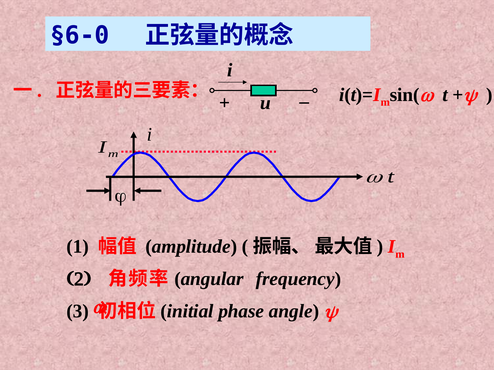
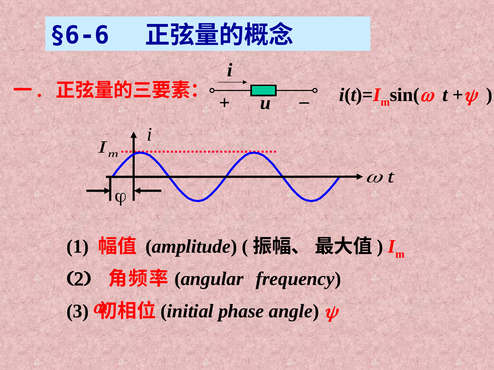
§6-0: §6-0 -> §6-6 (80, 35)
